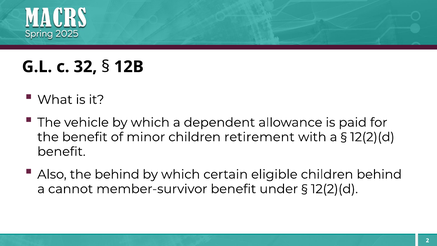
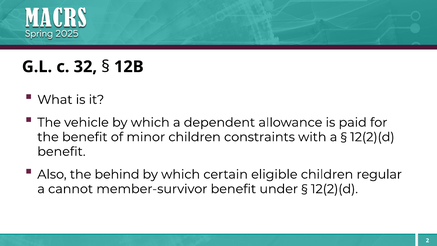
retirement: retirement -> constraints (259, 137)
children behind: behind -> regular (379, 174)
